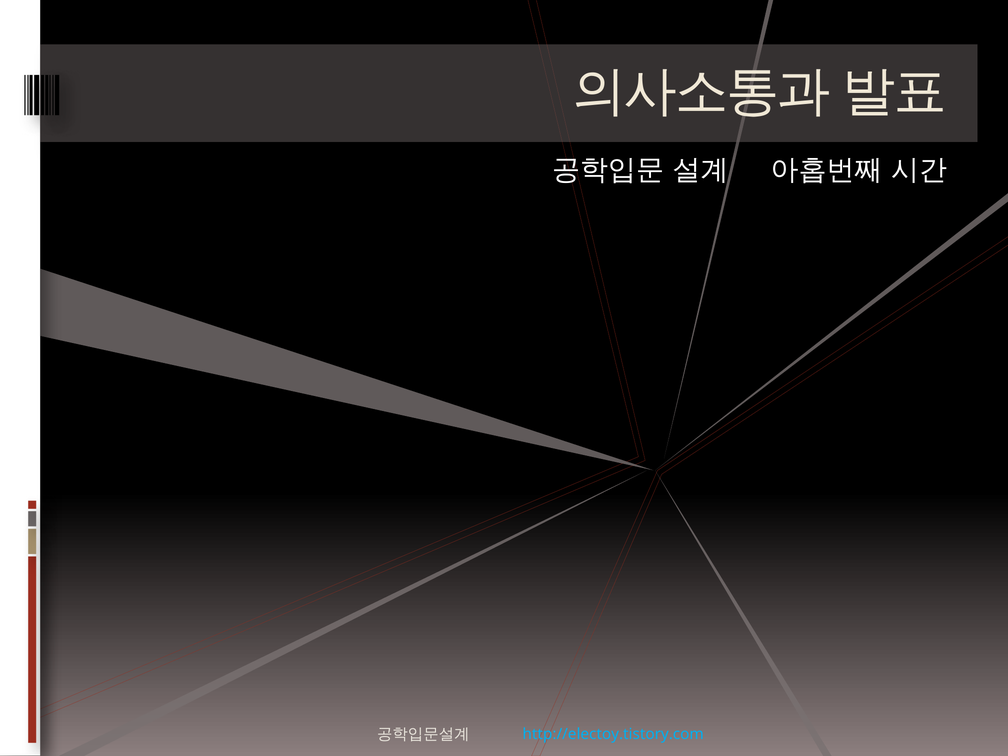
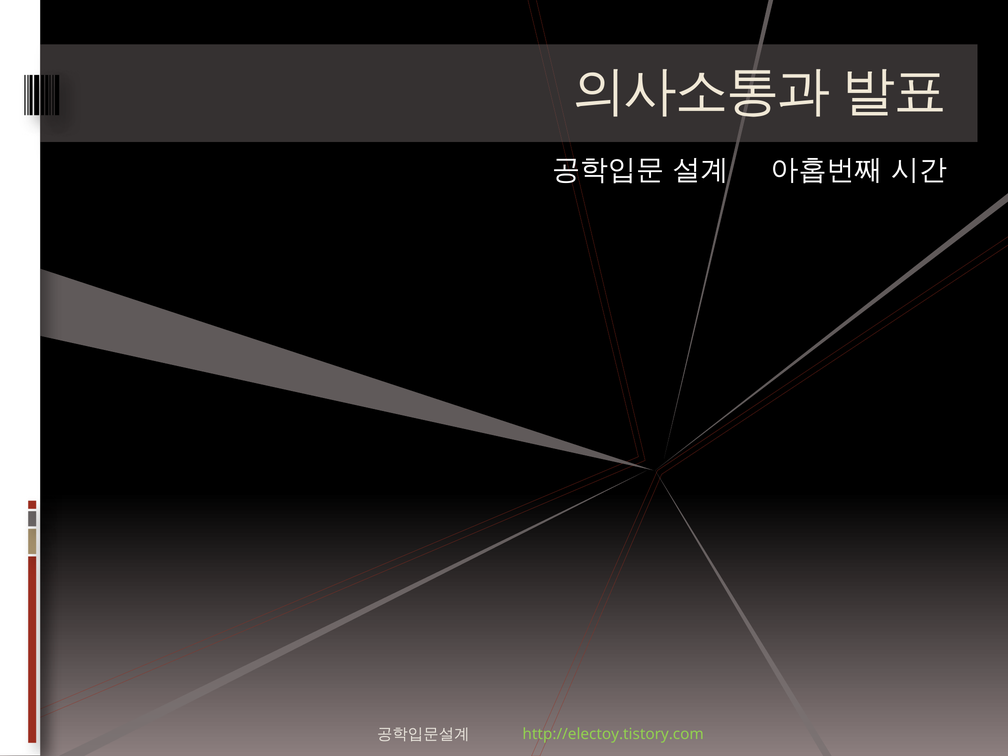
http://electoy.tistory.com colour: light blue -> light green (613, 734)
